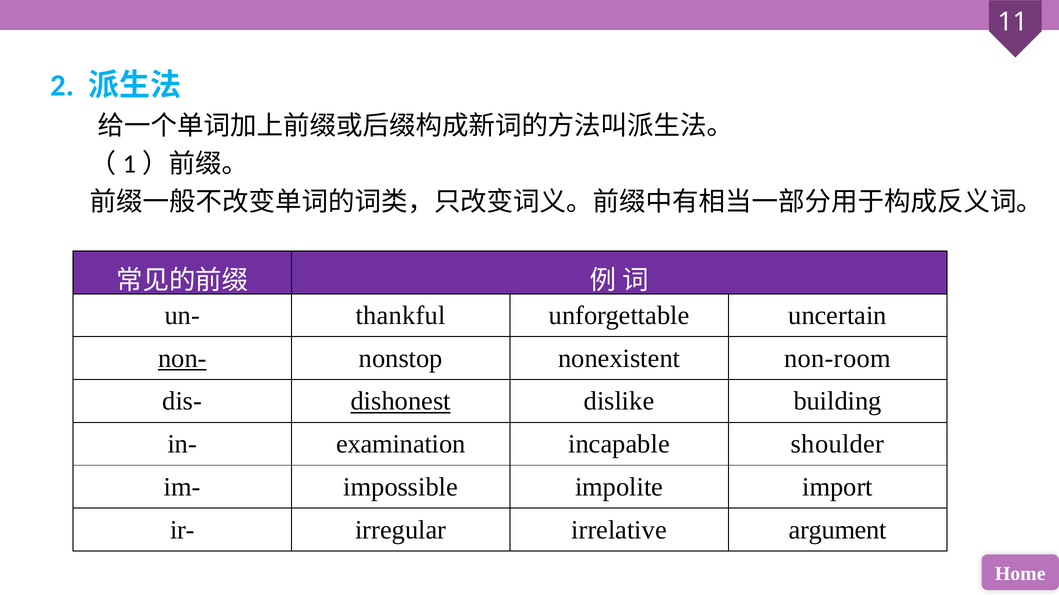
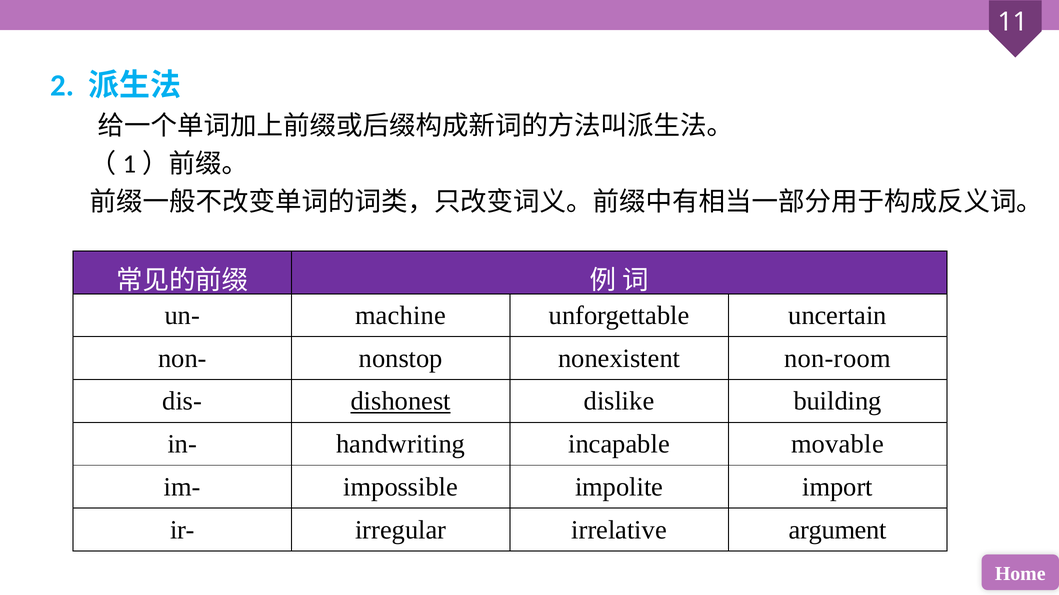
thankful: thankful -> machine (401, 316)
non- underline: present -> none (182, 359)
examination: examination -> handwriting (401, 445)
shoulder: shoulder -> movable (837, 445)
